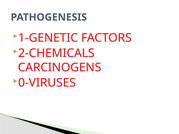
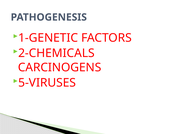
0-VIRUSES: 0-VIRUSES -> 5-VIRUSES (47, 83)
